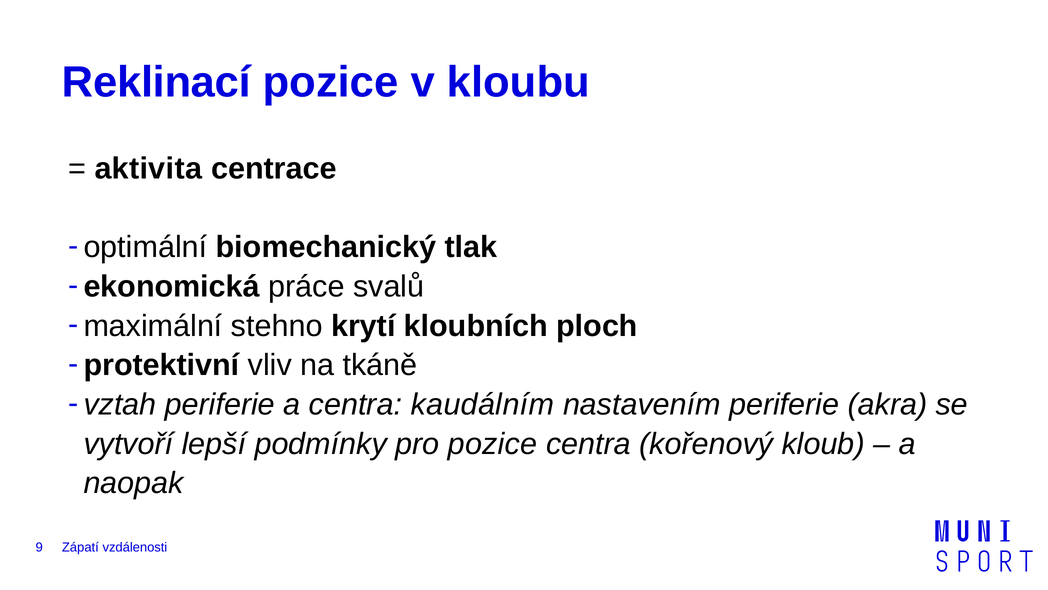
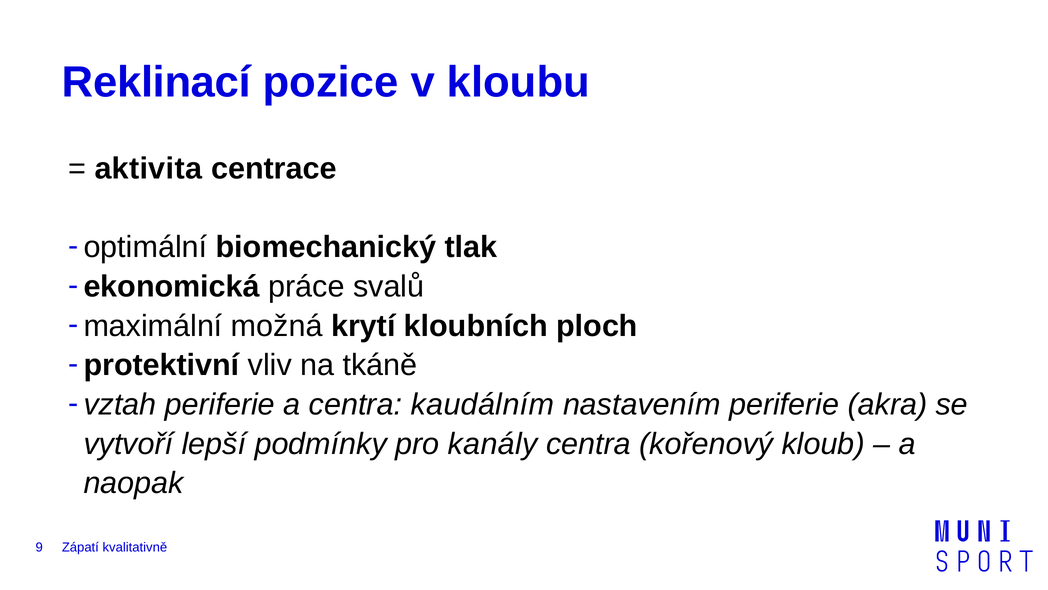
stehno: stehno -> možná (277, 326)
pro pozice: pozice -> kanály (493, 444)
vzdálenosti: vzdálenosti -> kvalitativně (135, 547)
